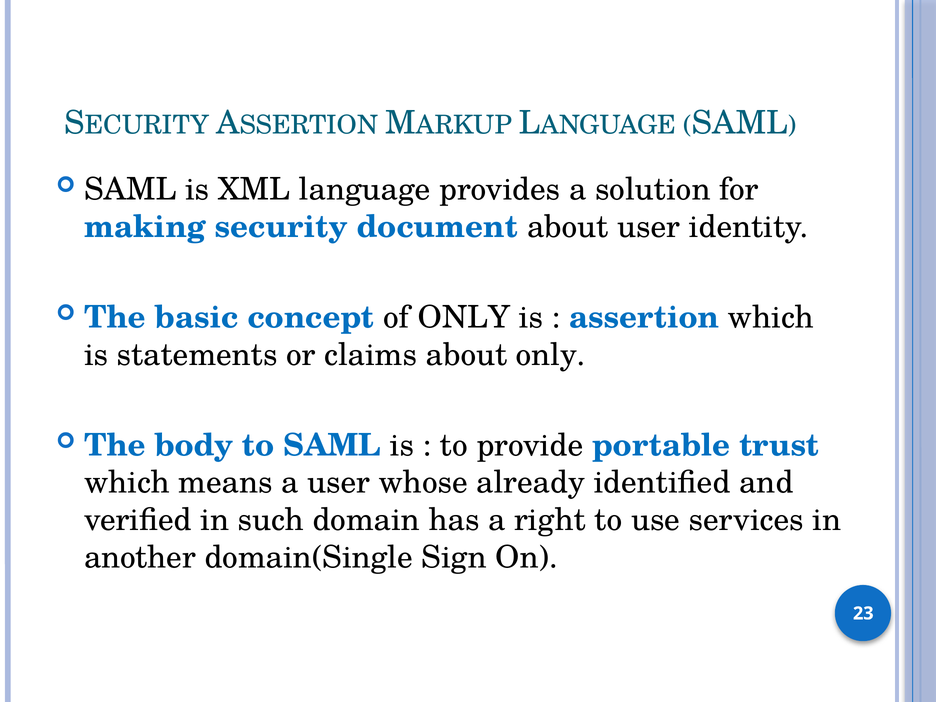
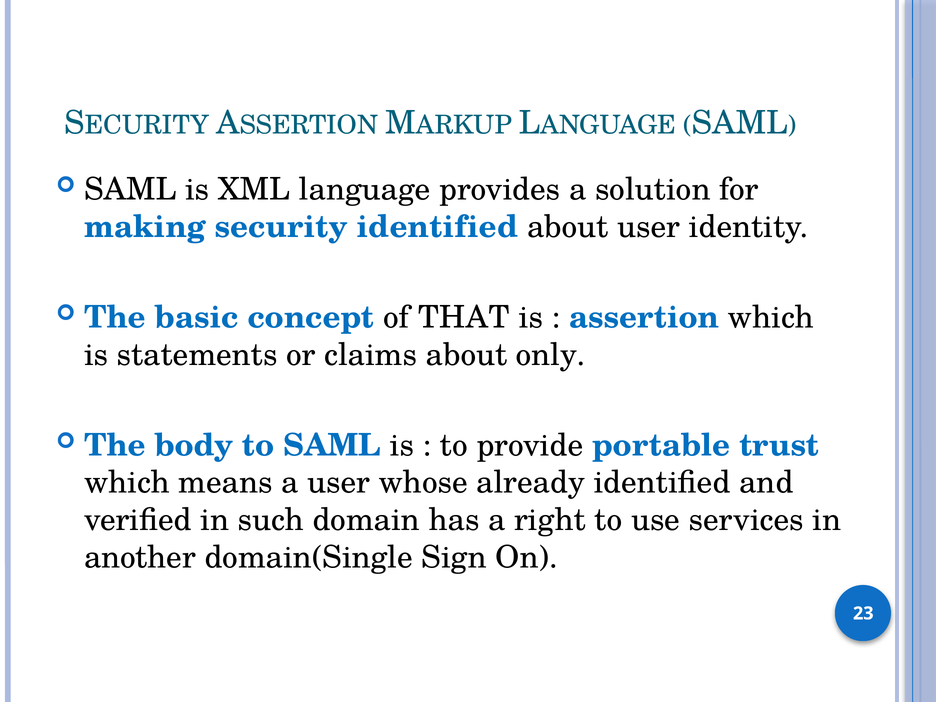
security document: document -> identified (437, 227)
of ONLY: ONLY -> THAT (464, 317)
